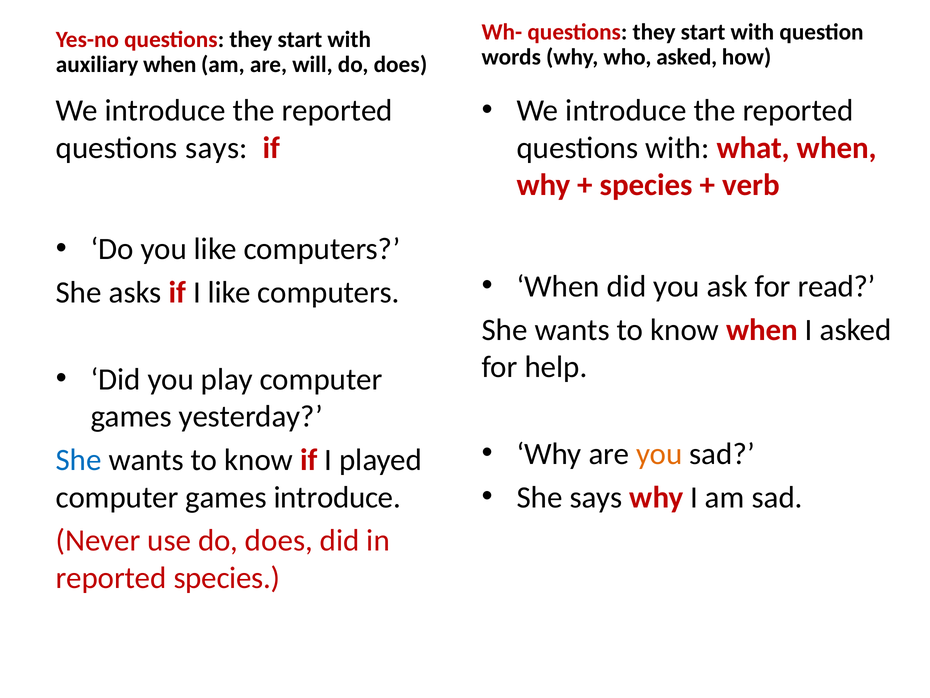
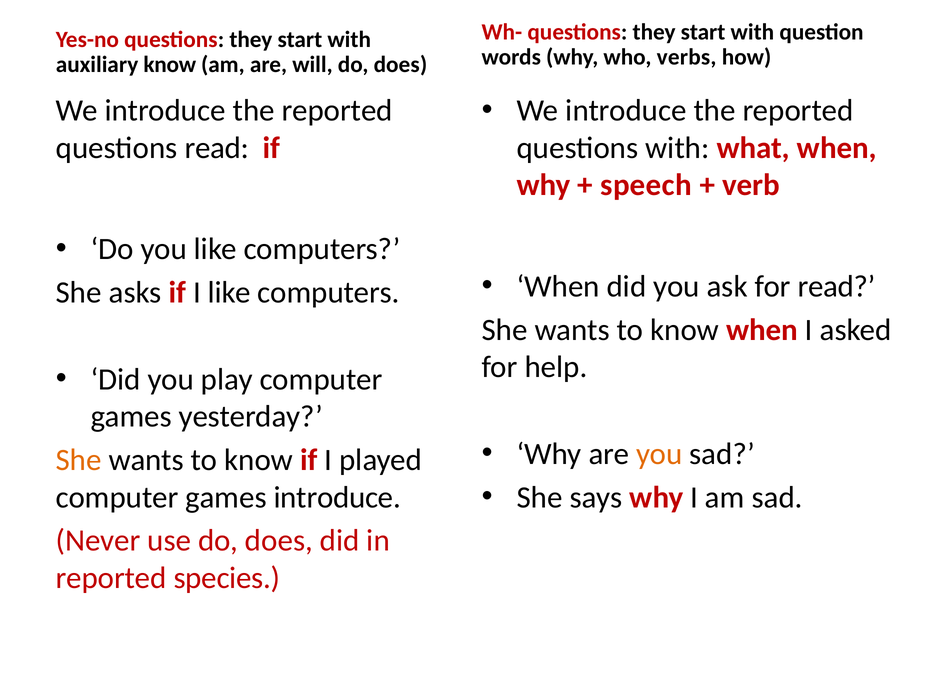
who asked: asked -> verbs (687, 57)
auxiliary when: when -> know (170, 64)
questions says: says -> read (217, 148)
species: species -> speech (646, 185)
She colour: blue -> orange (79, 460)
